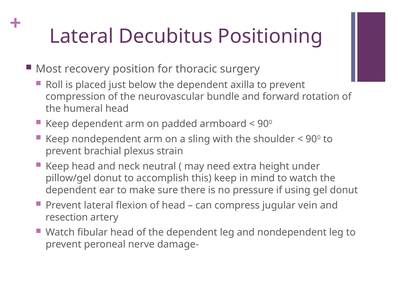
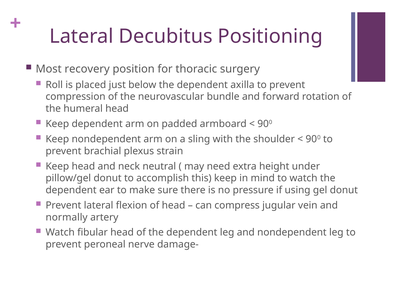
resection: resection -> normally (67, 218)
